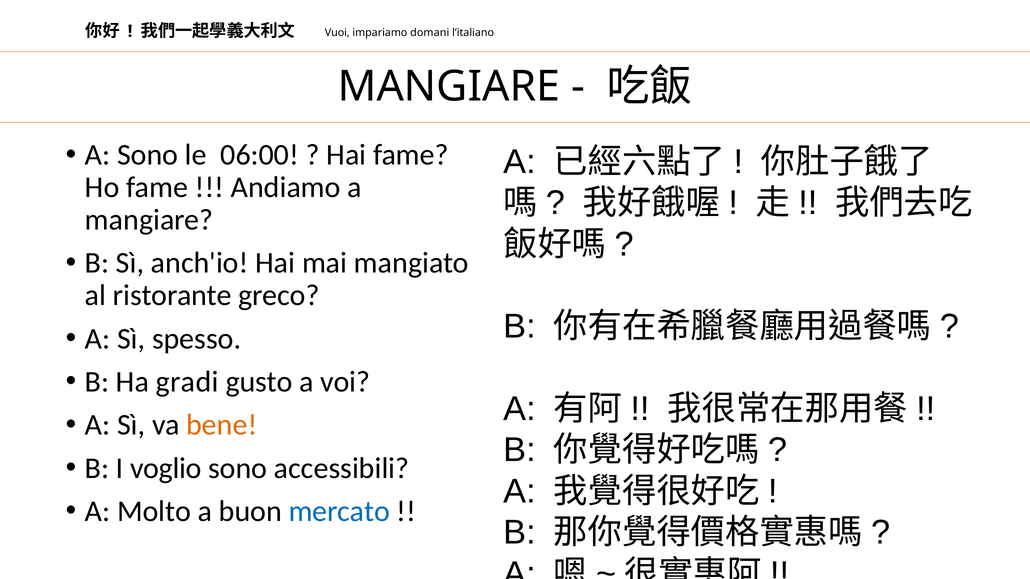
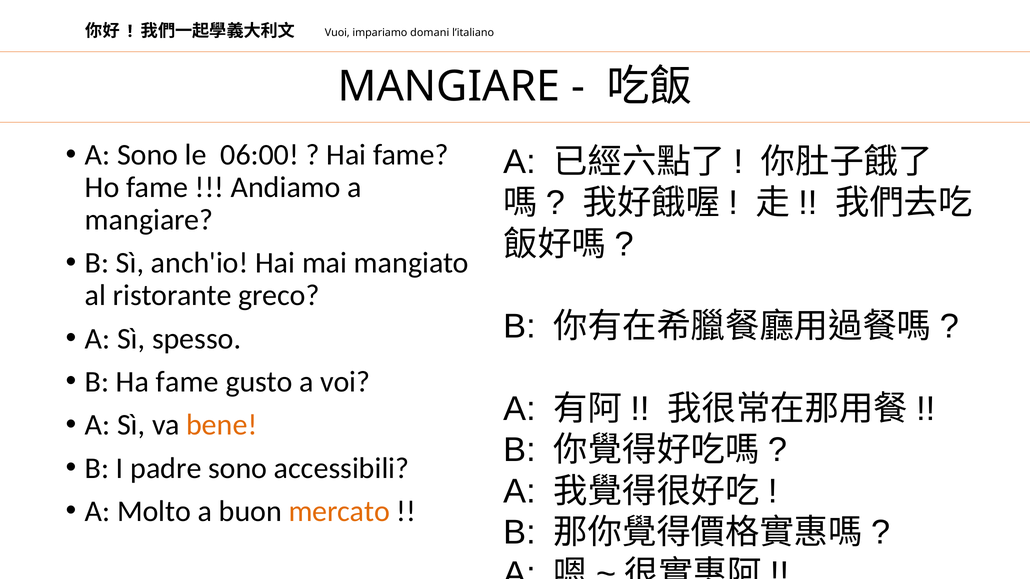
Ha gradi: gradi -> fame (187, 382)
voglio: voglio -> padre (166, 468)
mercato colour: blue -> orange (339, 512)
